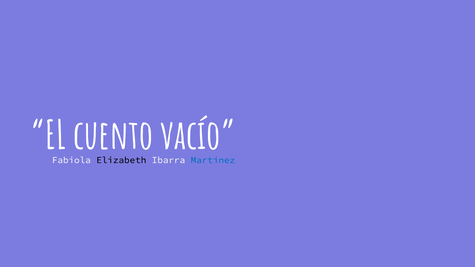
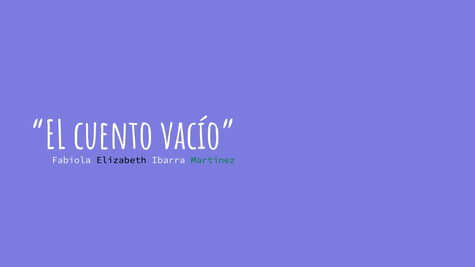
Martinez colour: blue -> green (213, 160)
